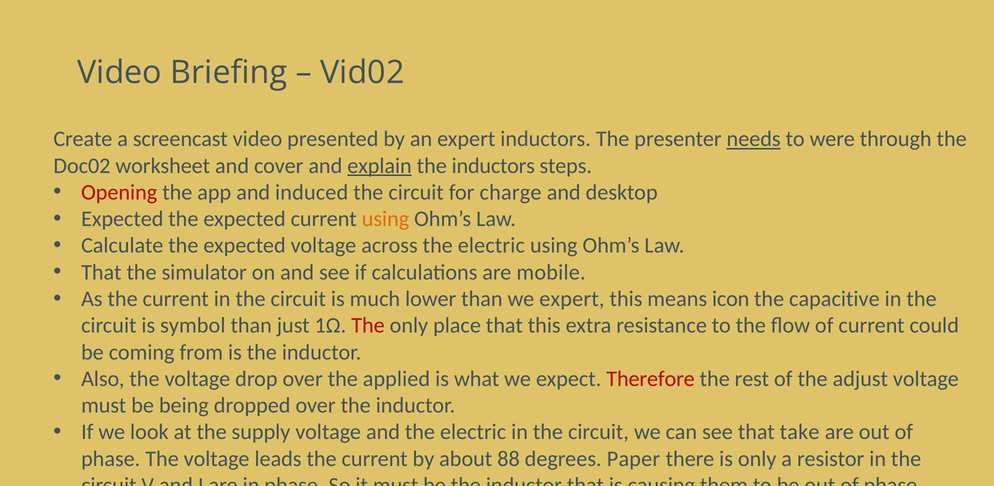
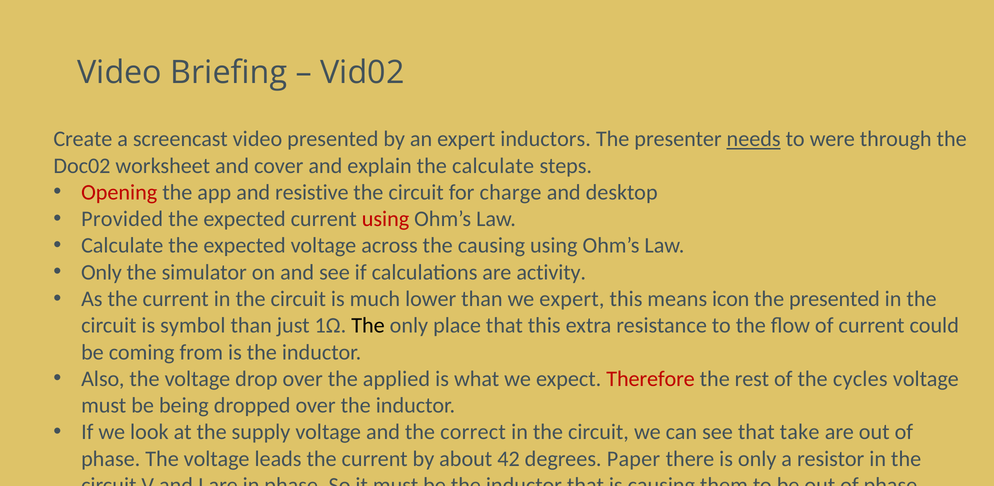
explain underline: present -> none (380, 166)
the inductors: inductors -> calculate (493, 166)
induced: induced -> resistive (312, 192)
Expected: Expected -> Provided (122, 219)
using colour: orange -> red (386, 219)
across the electric: electric -> causing (491, 245)
That: That -> Only (101, 272)
mobile: mobile -> activity (551, 272)
the capacitive: capacitive -> presented (834, 299)
The colour: red -> black (368, 325)
adjust: adjust -> cycles (860, 379)
and the electric: electric -> correct (473, 432)
88: 88 -> 42 (509, 459)
